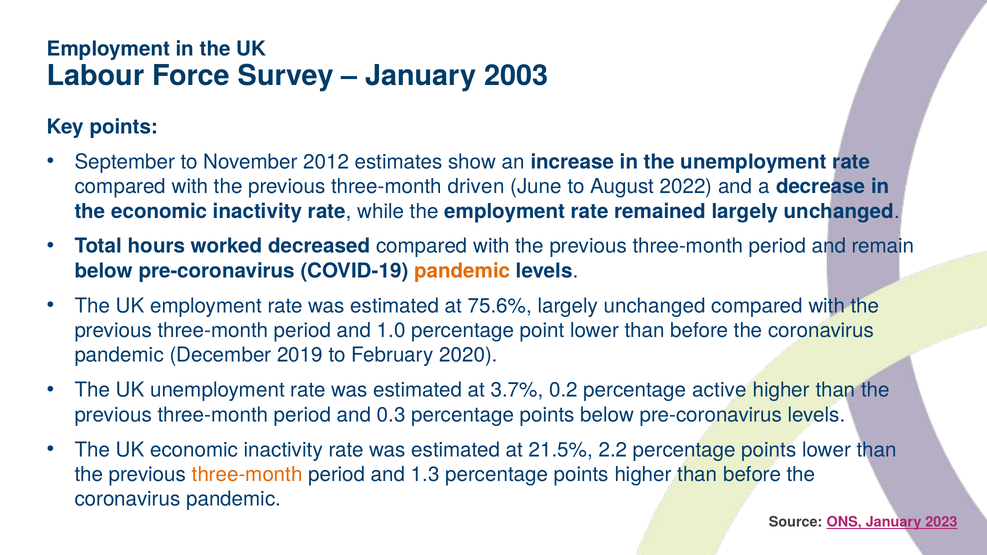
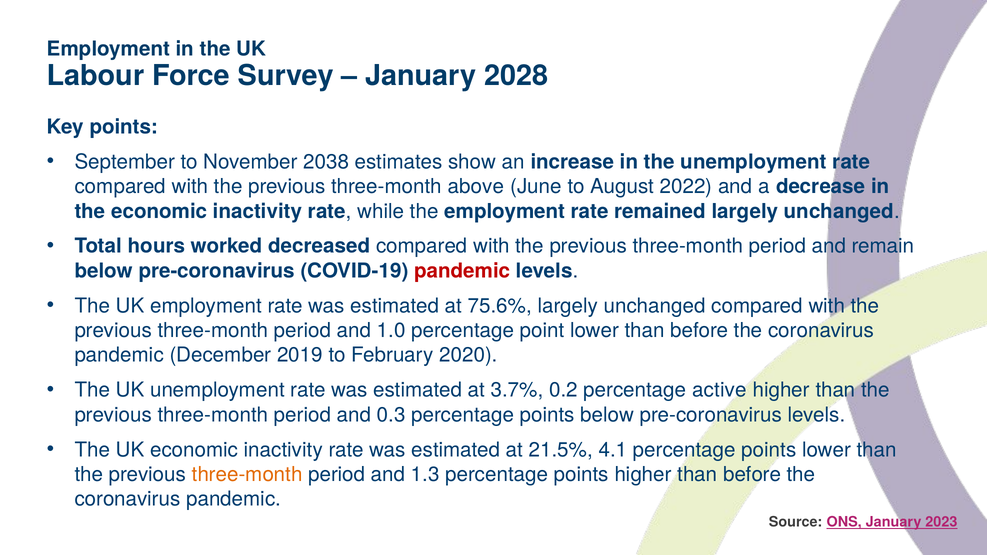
2003: 2003 -> 2028 (516, 76)
2012: 2012 -> 2038 (326, 162)
driven: driven -> above (476, 187)
pandemic colour: orange -> red (462, 271)
2.2: 2.2 -> 4.1 (613, 450)
